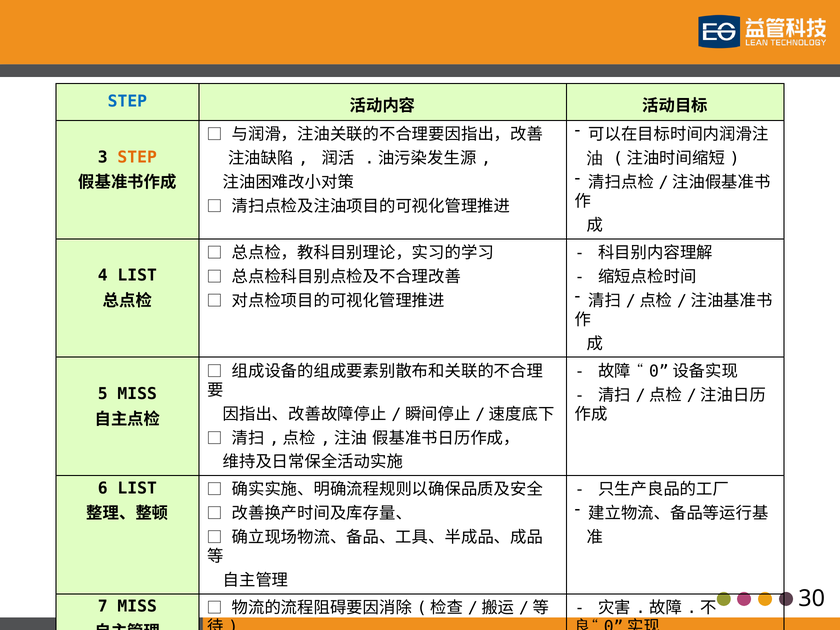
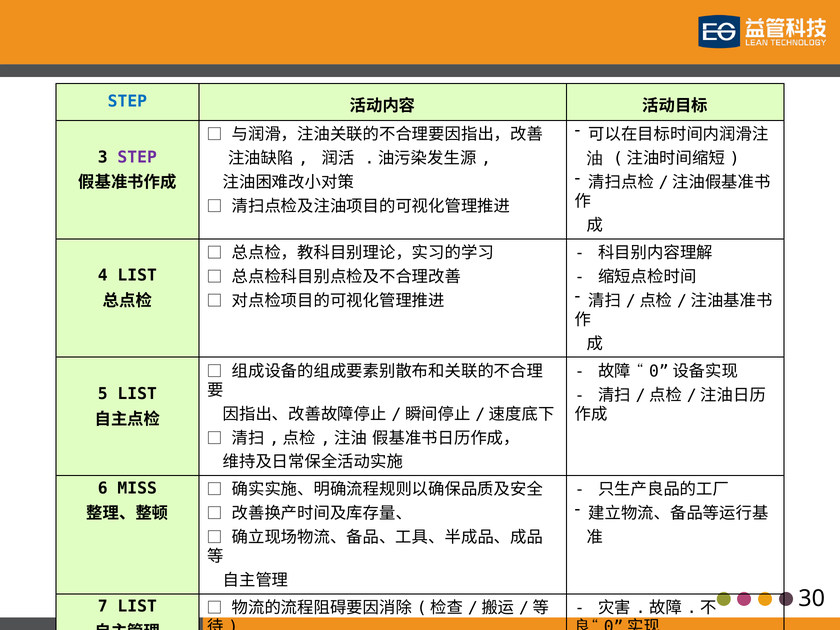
STEP colour: orange -> purple (137, 157)
5 MISS: MISS -> LIST (137, 394)
6 LIST: LIST -> MISS (137, 488)
7 MISS: MISS -> LIST (137, 606)
